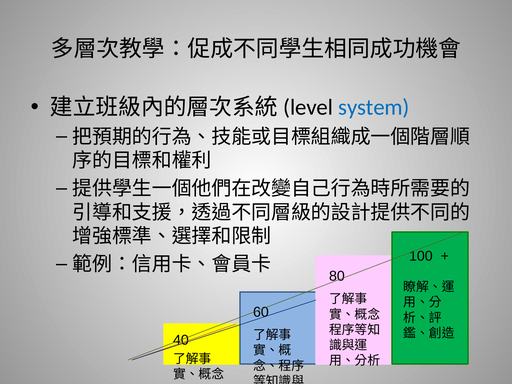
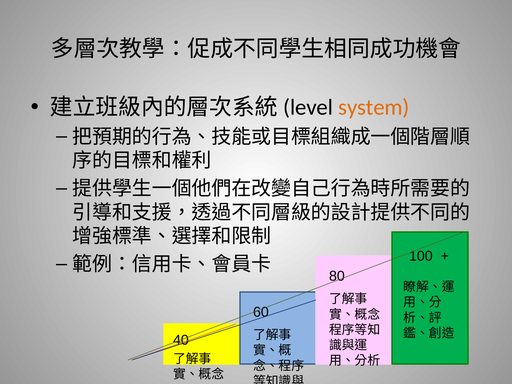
system colour: blue -> orange (374, 107)
